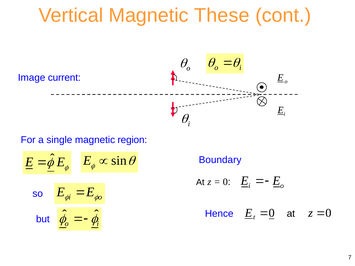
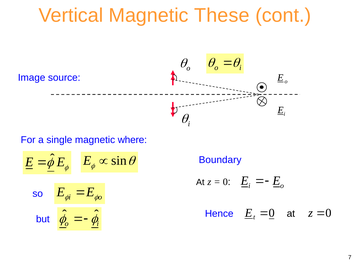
current: current -> source (64, 78)
region: region -> where (132, 140)
